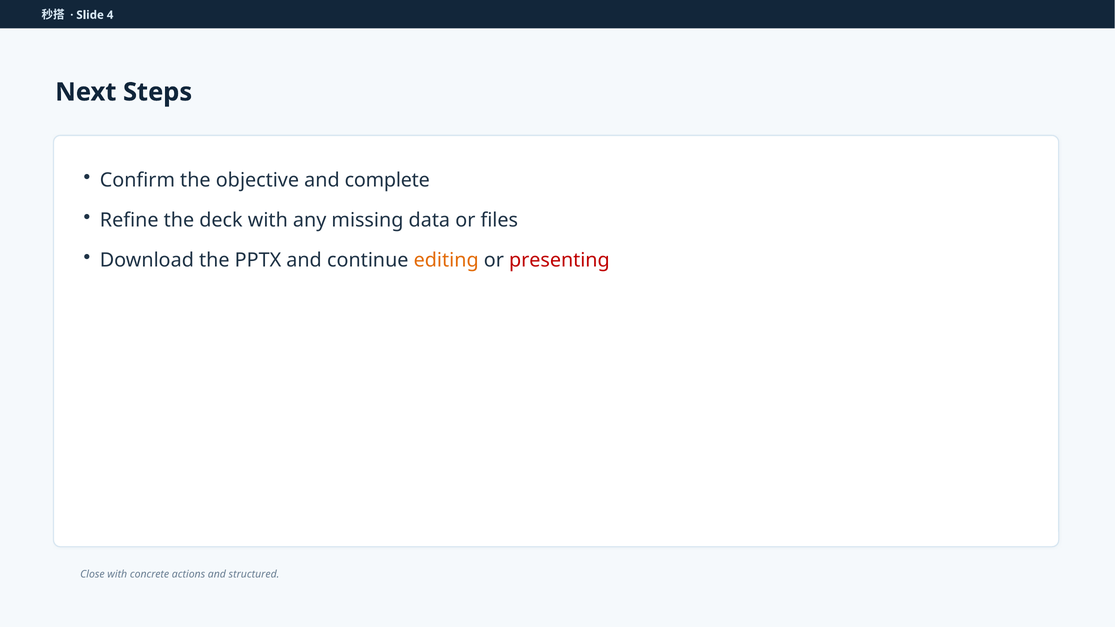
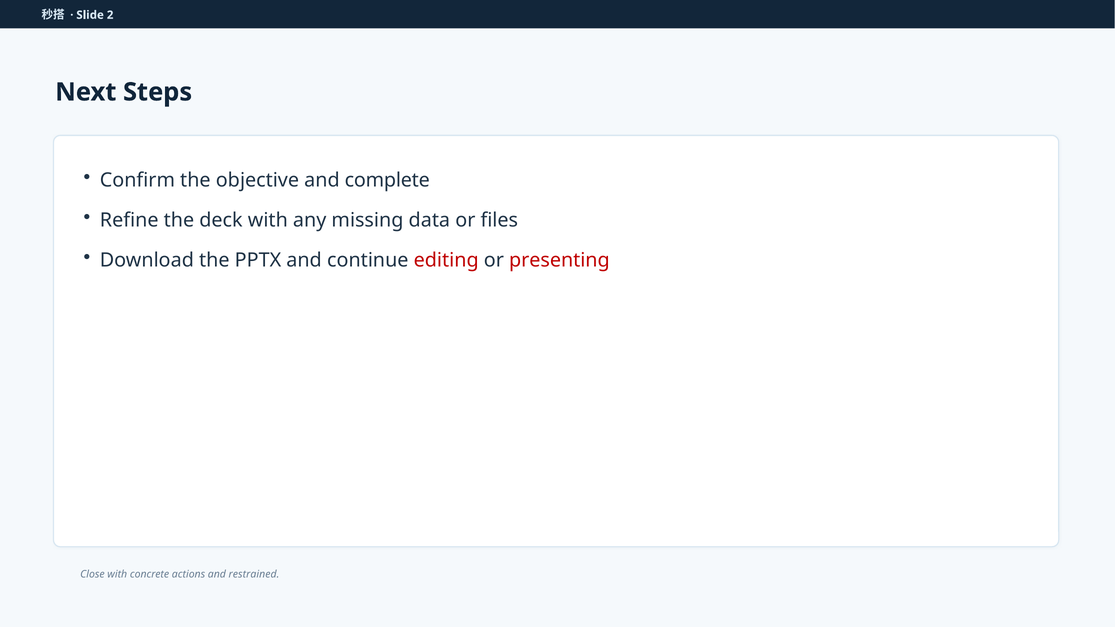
4: 4 -> 2 (110, 15)
editing colour: orange -> red (446, 260)
structured: structured -> restrained (254, 574)
